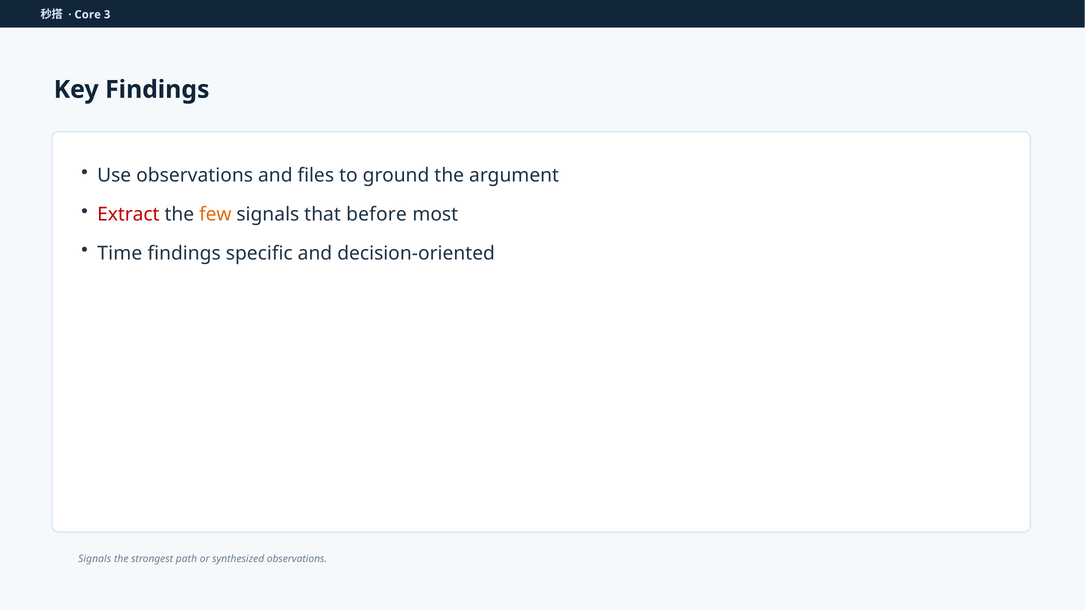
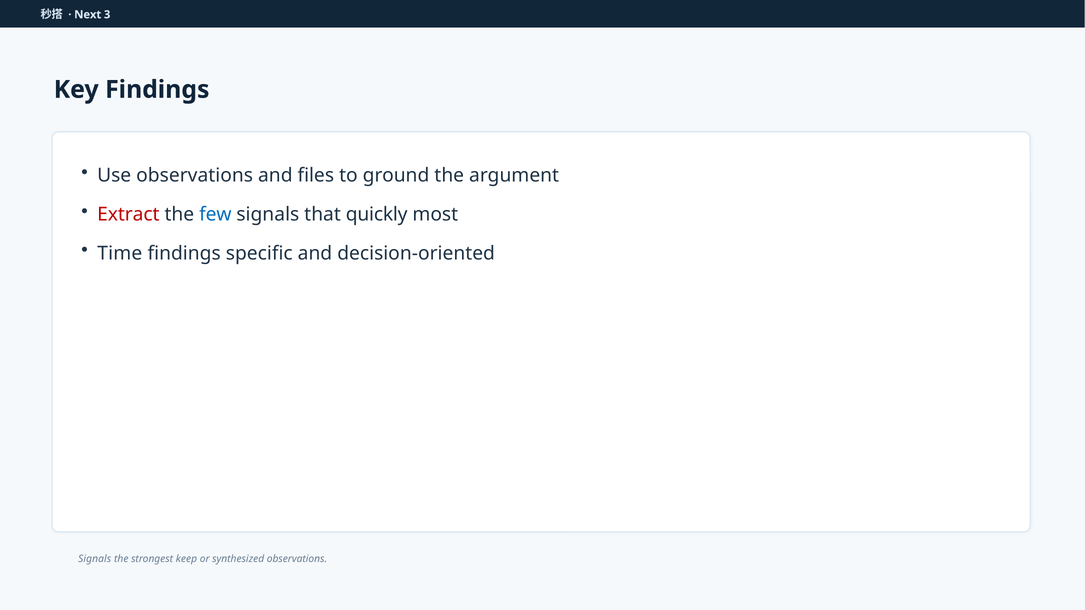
Core: Core -> Next (88, 15)
few colour: orange -> blue (215, 214)
before: before -> quickly (377, 214)
path: path -> keep (186, 559)
